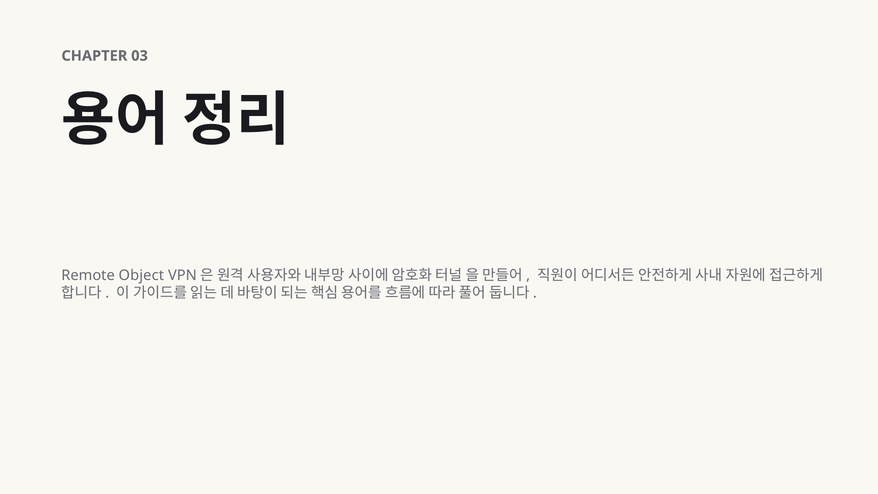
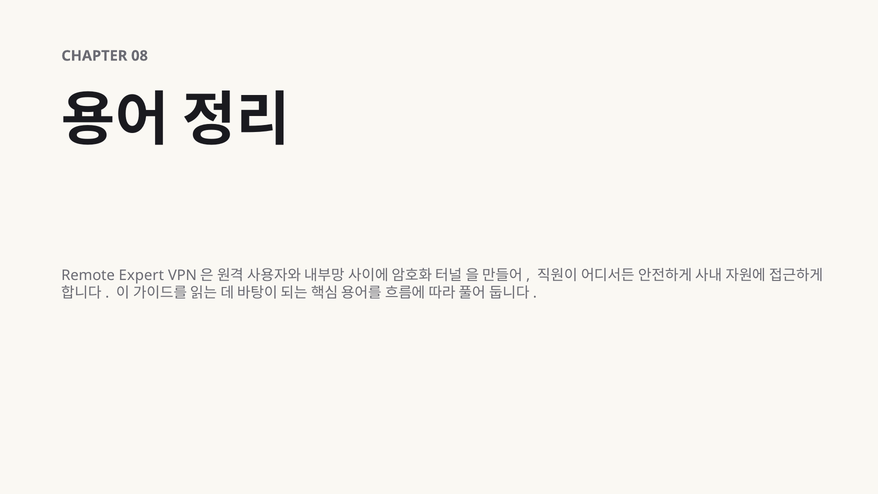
03: 03 -> 08 (140, 56)
Object: Object -> Expert (141, 275)
